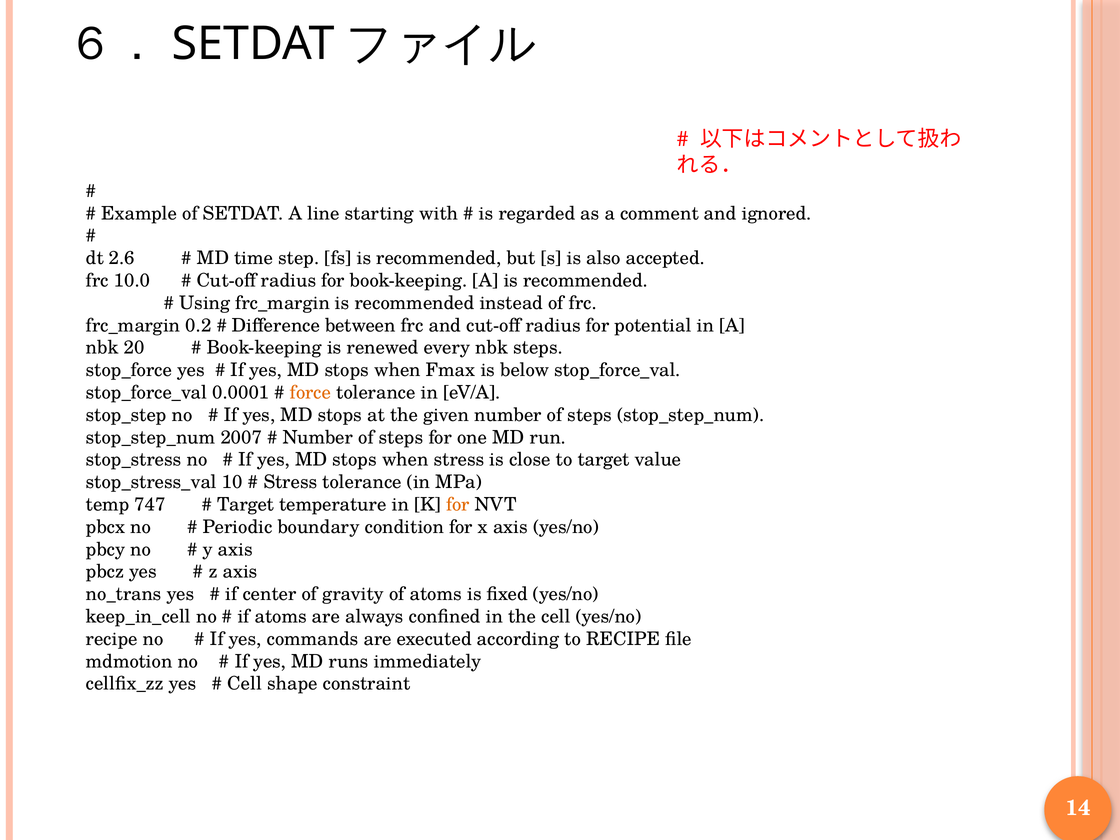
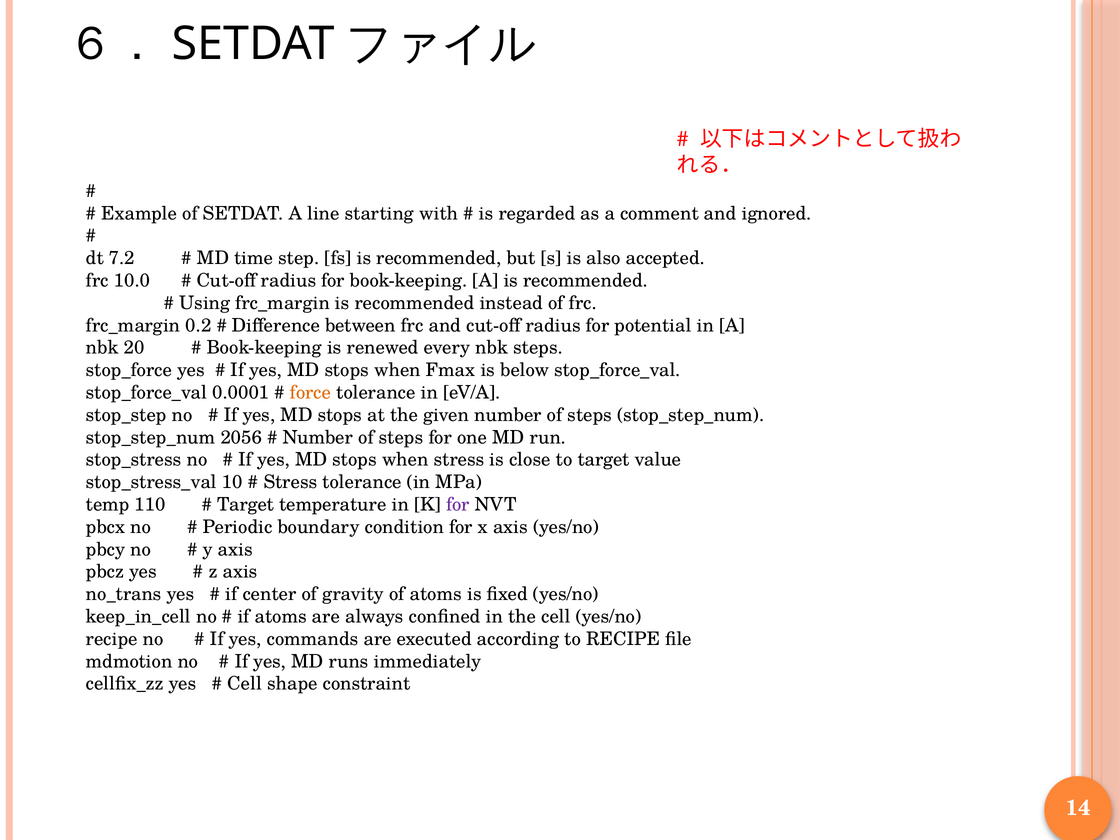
2.6: 2.6 -> 7.2 (122, 258)
2007: 2007 -> 2056 (241, 437)
747: 747 -> 110 (150, 505)
for colour: orange -> purple (458, 505)
